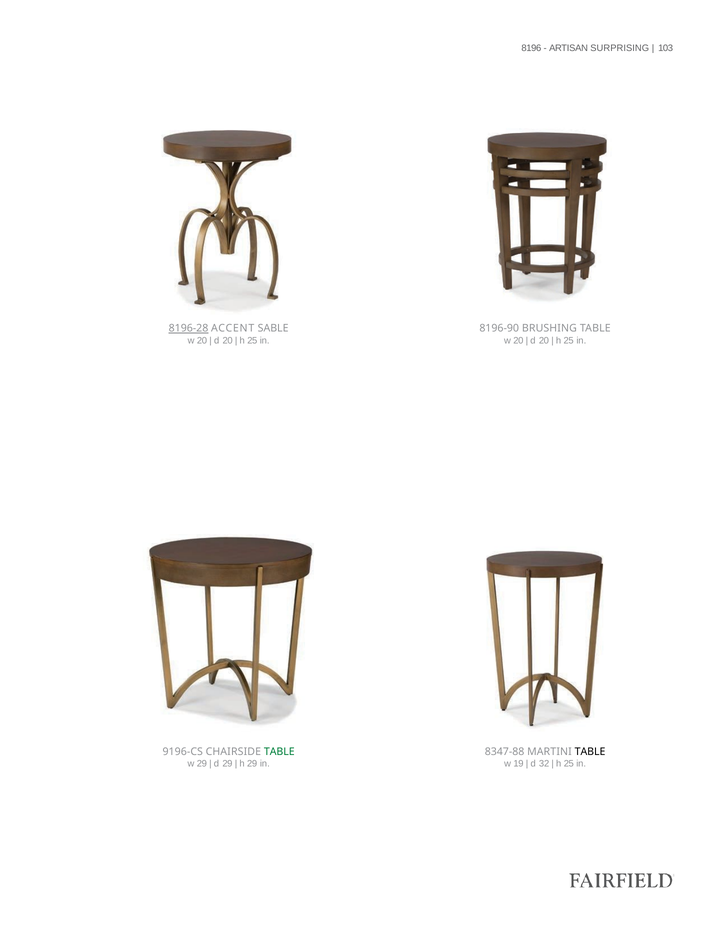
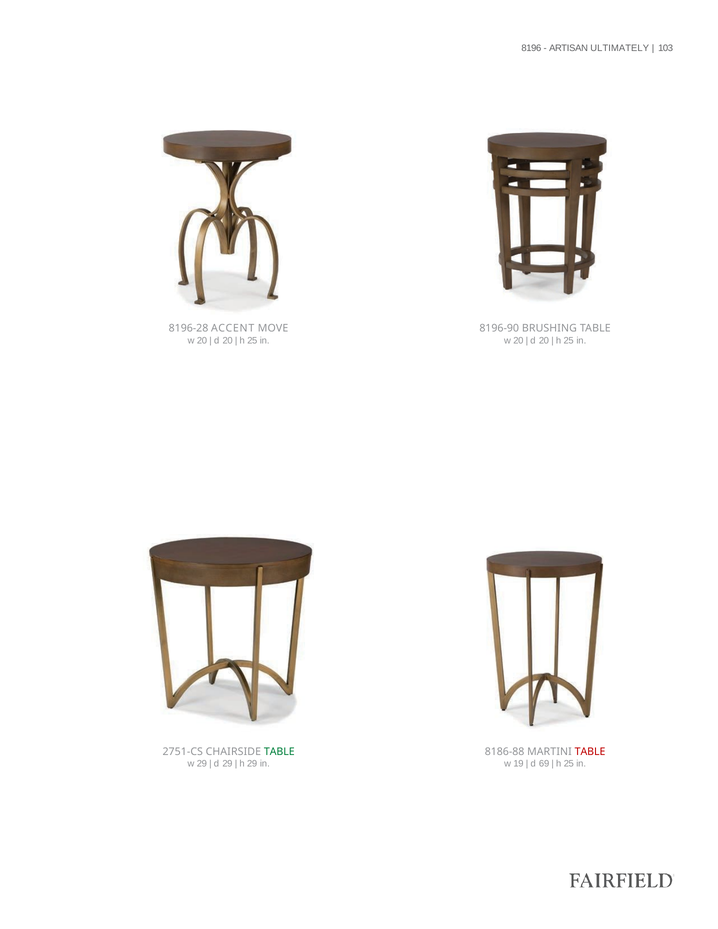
SURPRISING: SURPRISING -> ULTIMATELY (620, 48)
8196-28 underline: present -> none (189, 329)
SABLE: SABLE -> MOVE (273, 329)
9196-CS: 9196-CS -> 2751-CS (183, 752)
8347-88: 8347-88 -> 8186-88 (505, 752)
TABLE colour: black -> red (590, 752)
32: 32 -> 69 (544, 764)
